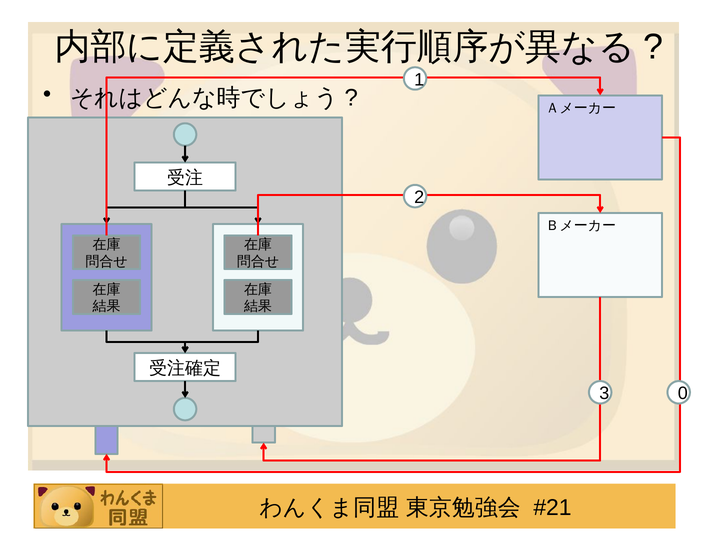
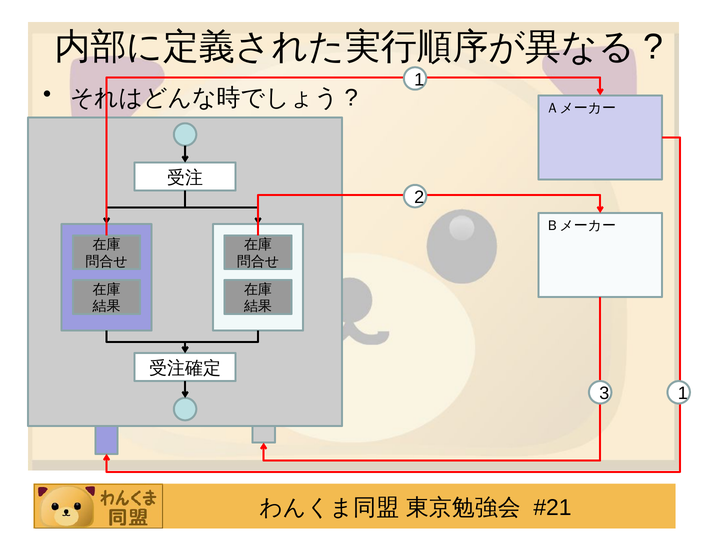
3 0: 0 -> 1 (683, 394)
